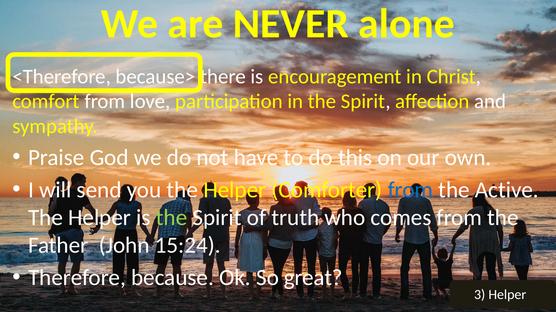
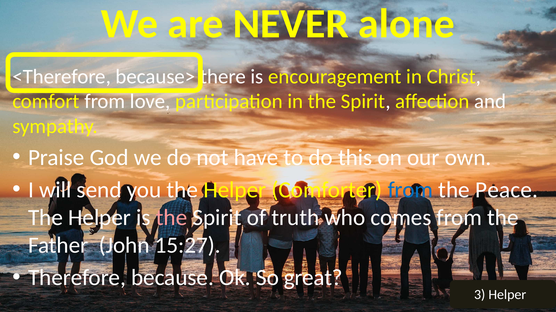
Active: Active -> Peace (507, 190)
the colour: light green -> pink (172, 218)
15:24: 15:24 -> 15:27 (188, 246)
